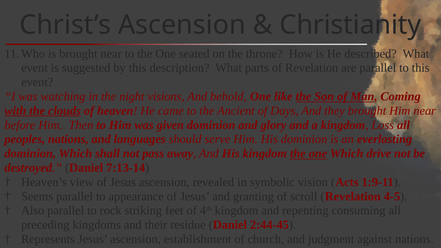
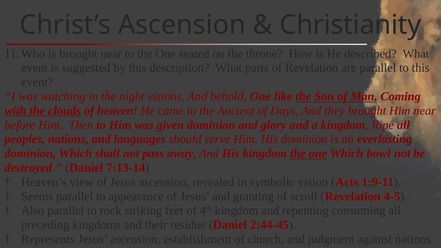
Loss: Loss -> Ripe (383, 125)
drive: drive -> bowl (379, 154)
